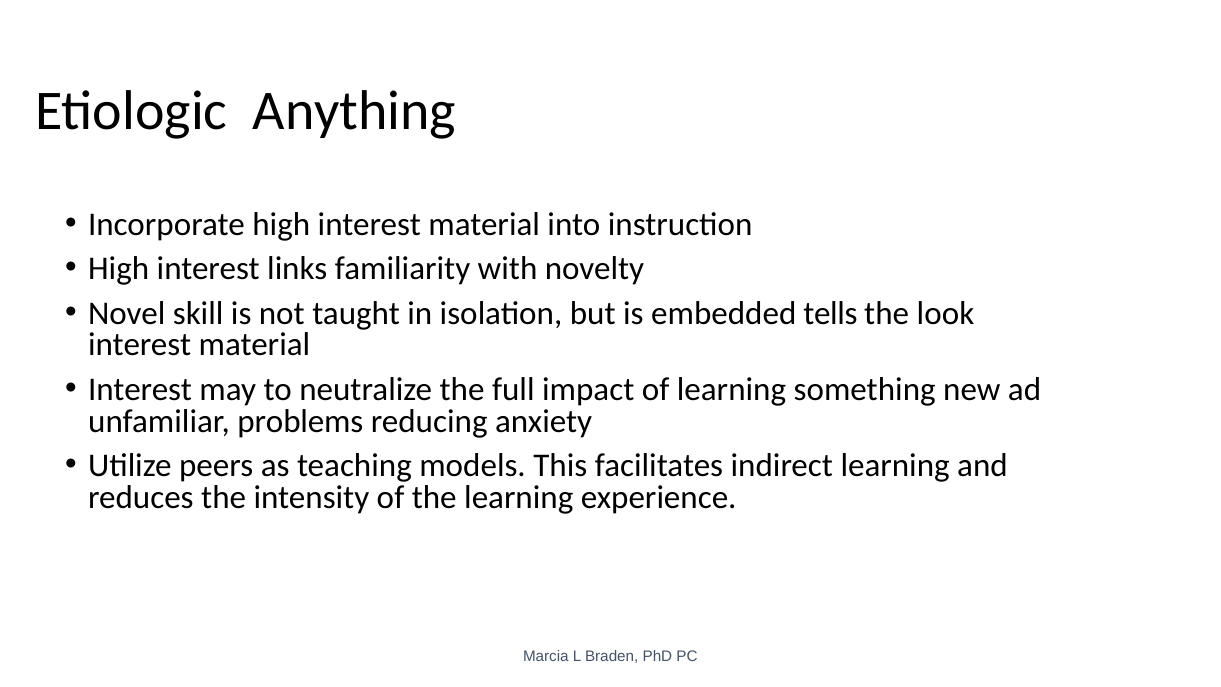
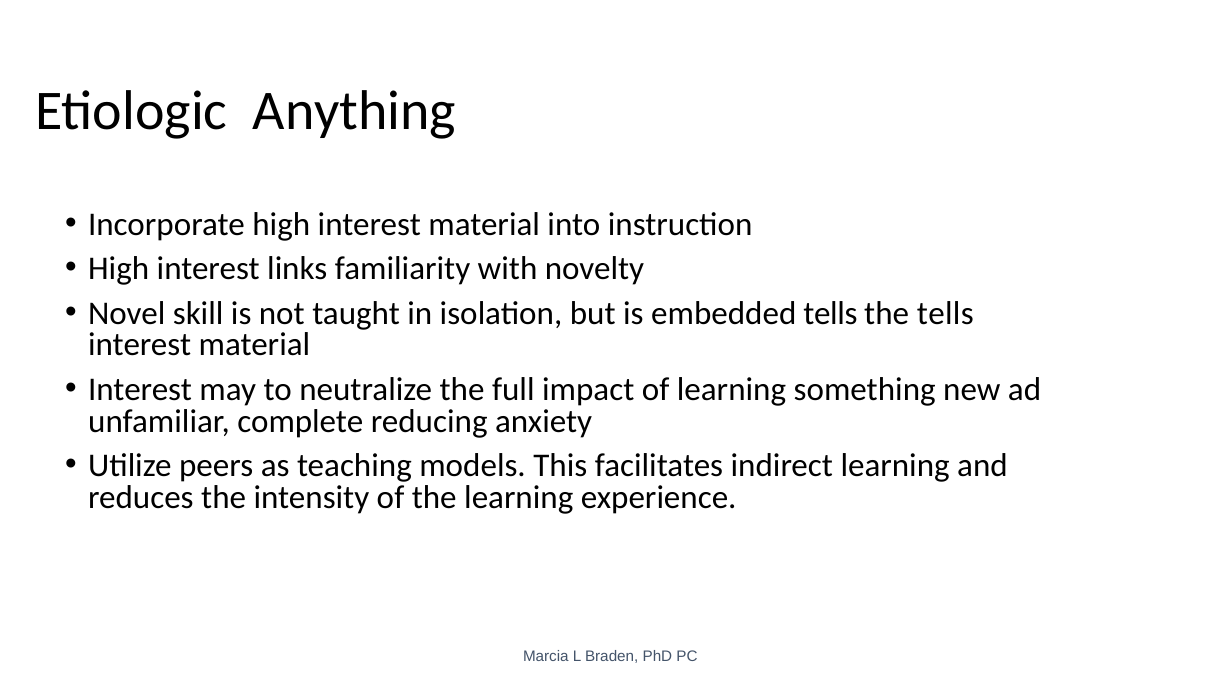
the look: look -> tells (945, 313)
problems: problems -> complete (300, 421)
